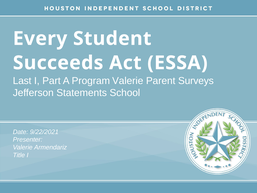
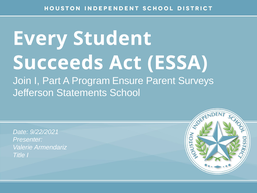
Last: Last -> Join (22, 81)
Program Valerie: Valerie -> Ensure (128, 81)
